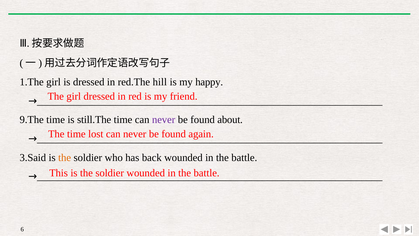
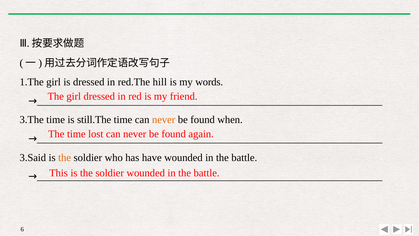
happy: happy -> words (209, 82)
9.The: 9.The -> 3.The (32, 120)
never colour: purple -> orange (164, 120)
about: about -> when (230, 120)
back: back -> have (152, 157)
